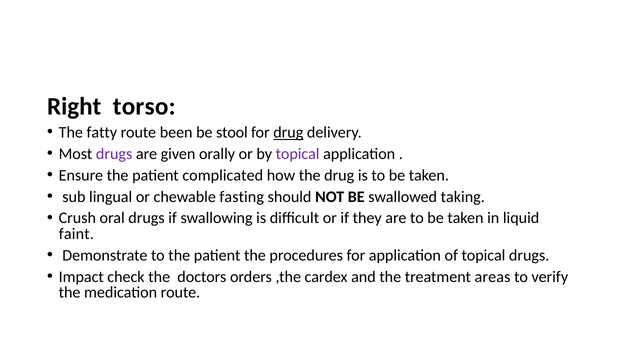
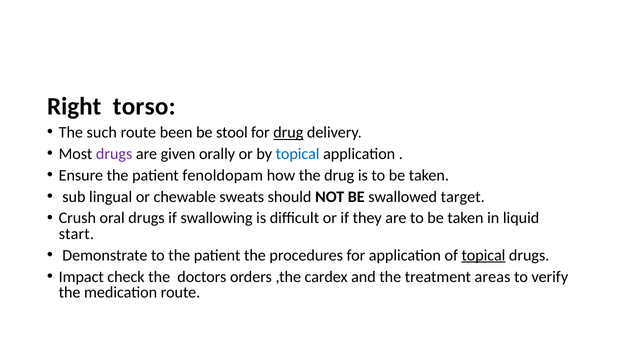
fatty: fatty -> such (102, 132)
topical colour: purple -> blue (298, 154)
complicated: complicated -> fenoldopam (223, 175)
fasting: fasting -> sweats (242, 197)
taking: taking -> target (463, 197)
faint: faint -> start (76, 234)
topical underline: none -> present (483, 255)
